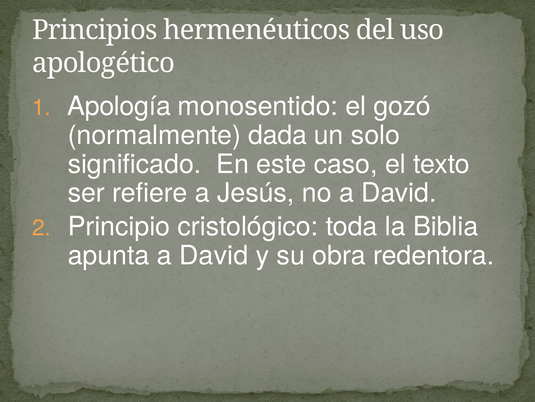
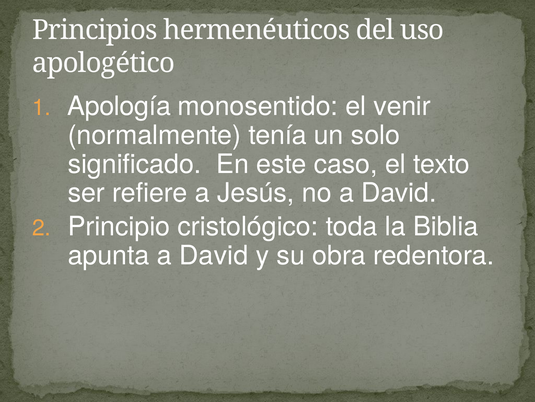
gozó: gozó -> venir (402, 106)
dada: dada -> tenía (278, 135)
